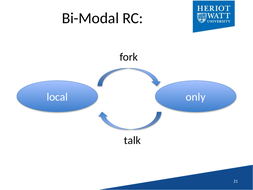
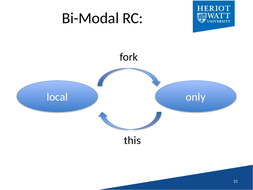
talk: talk -> this (132, 140)
